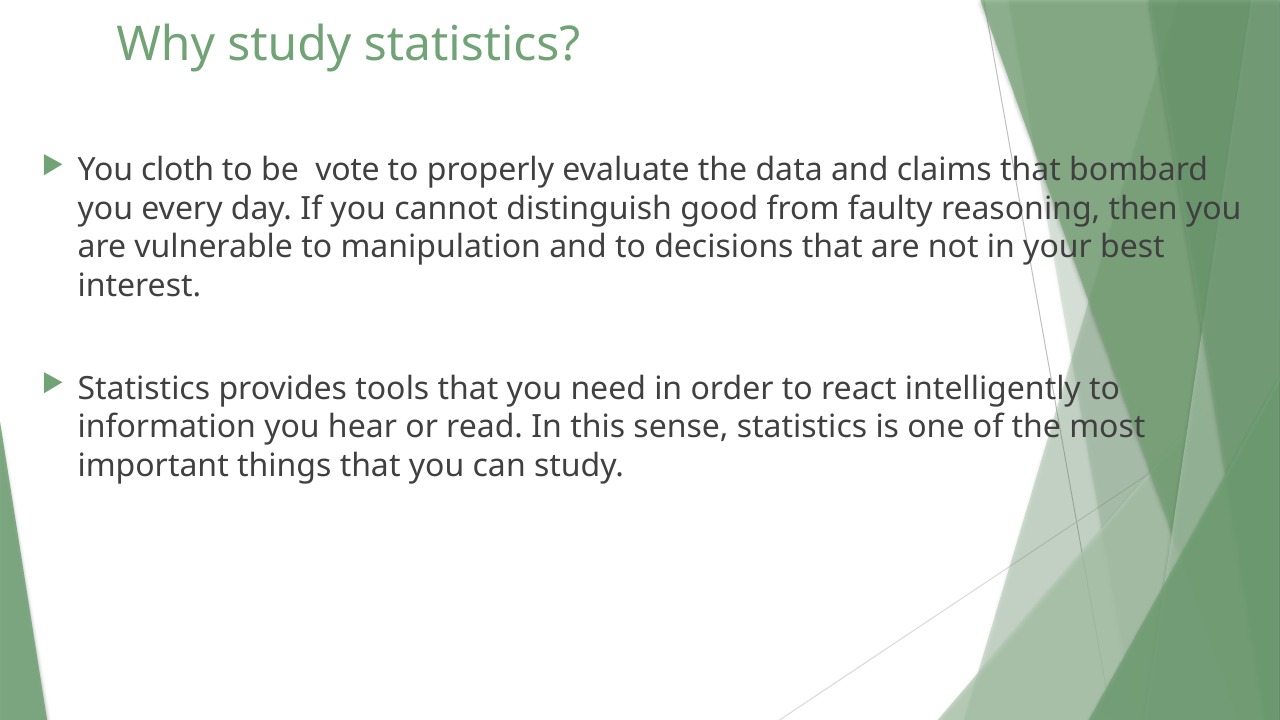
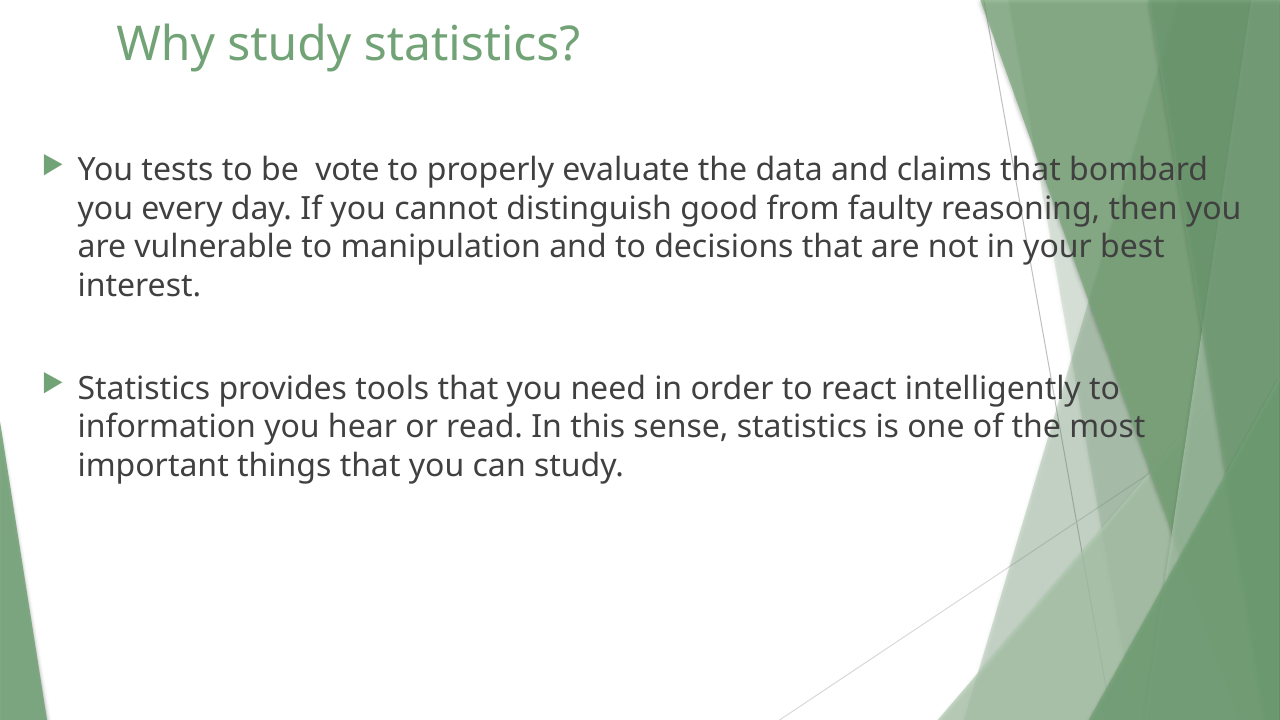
cloth: cloth -> tests (178, 170)
